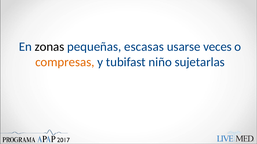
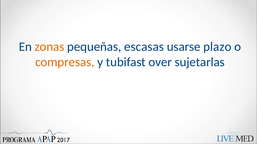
zonas colour: black -> orange (50, 47)
veces: veces -> plazo (217, 47)
niño: niño -> over (160, 62)
